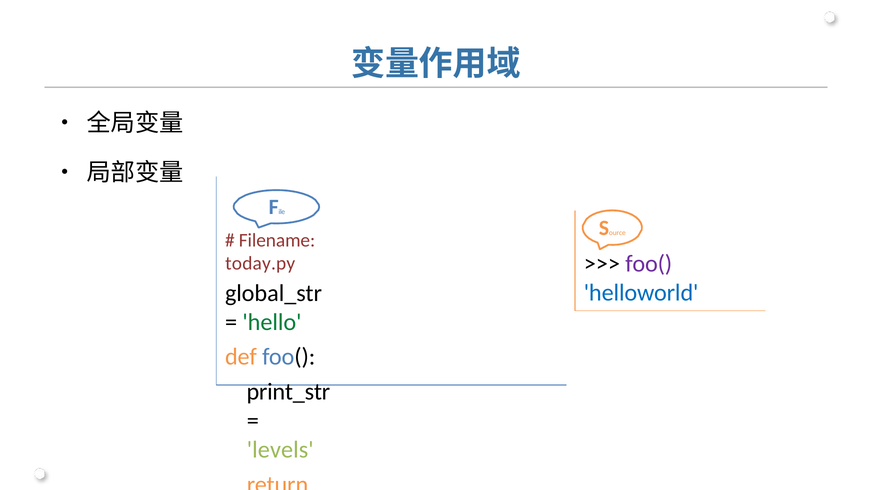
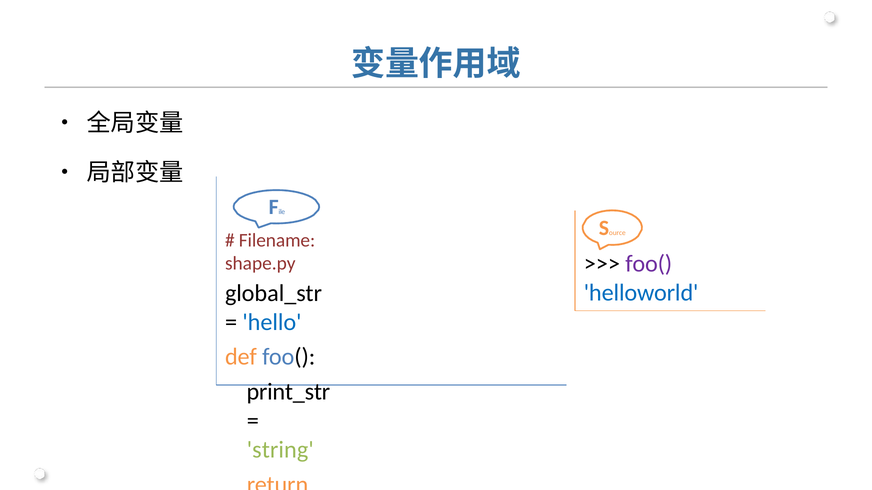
today.py: today.py -> shape.py (260, 264)
hello colour: green -> blue (272, 323)
levels: levels -> string (280, 450)
